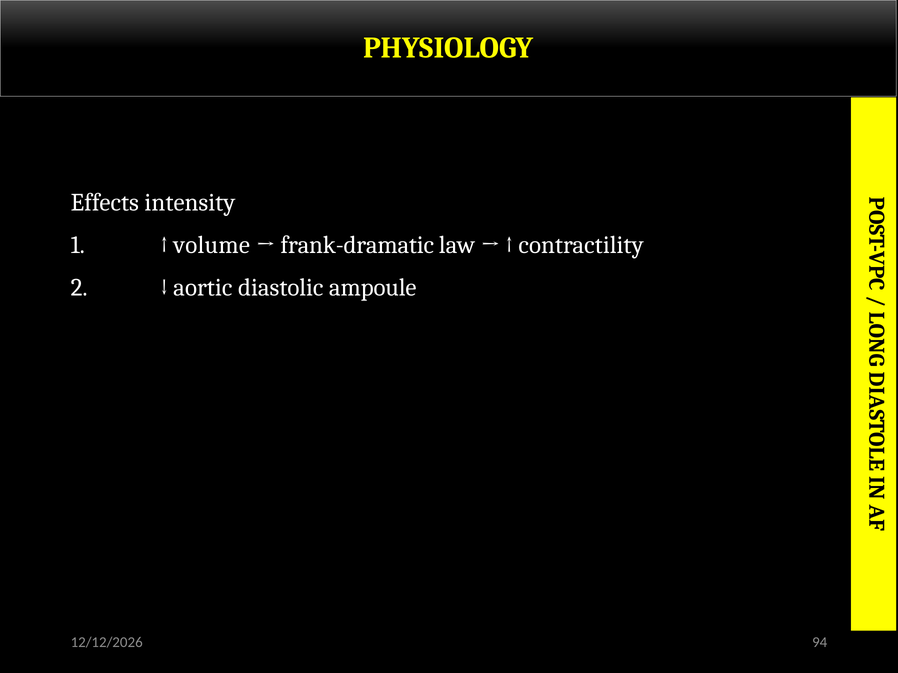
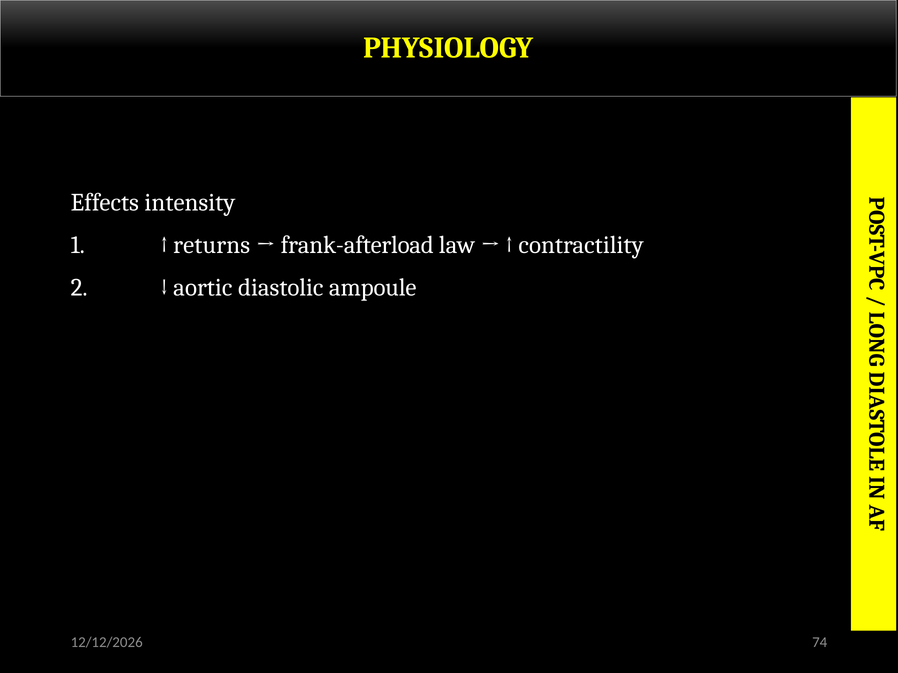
volume: volume -> returns (212, 245)
frank-dramatic: frank-dramatic -> frank-afterload (357, 245)
94: 94 -> 74 (820, 643)
